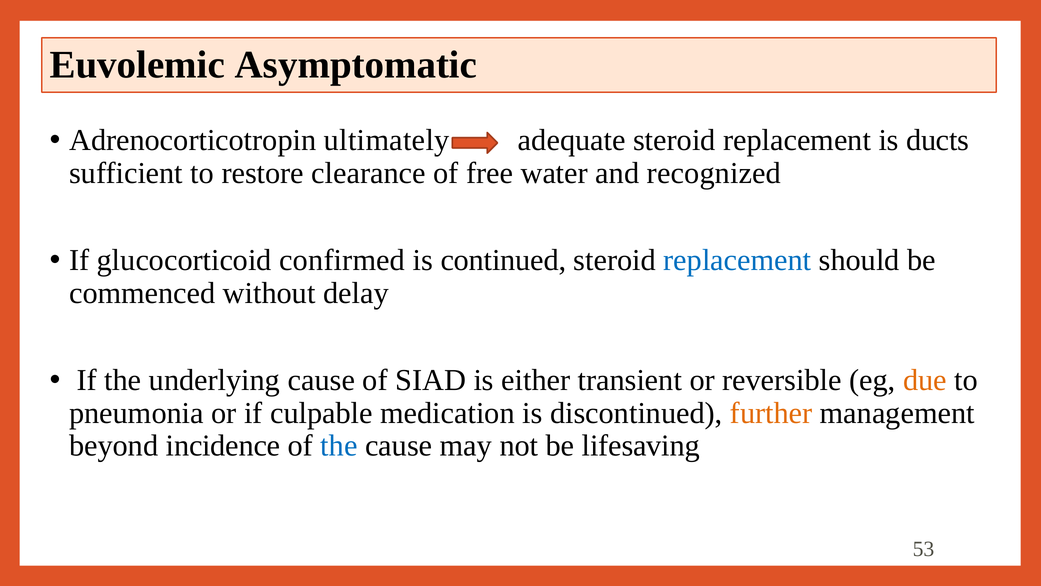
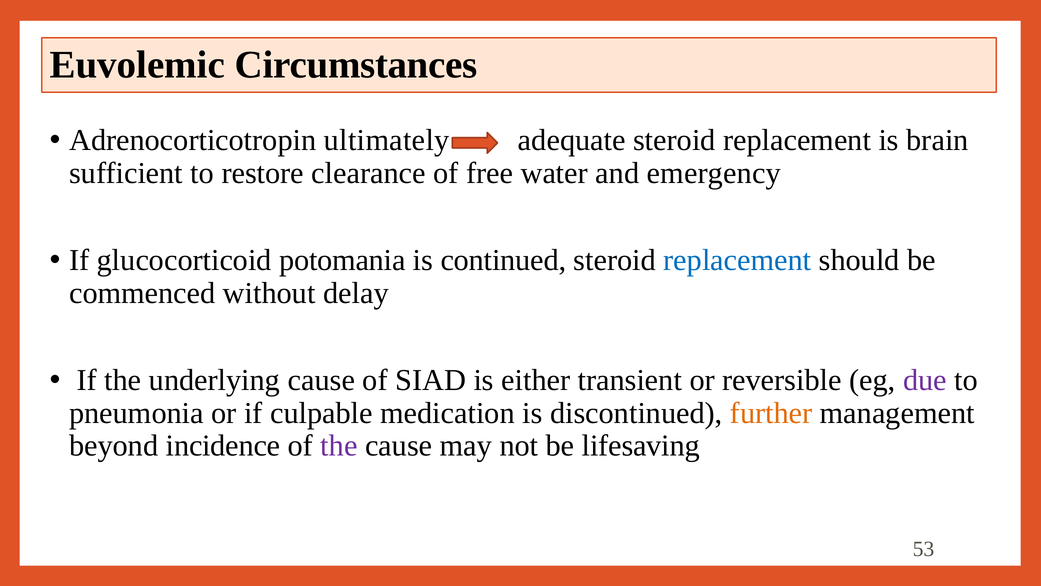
Asymptomatic: Asymptomatic -> Circumstances (356, 65)
ducts: ducts -> brain (937, 140)
recognized: recognized -> emergency (714, 173)
confirmed: confirmed -> potomania (342, 260)
due colour: orange -> purple (925, 380)
the colour: blue -> purple (339, 445)
